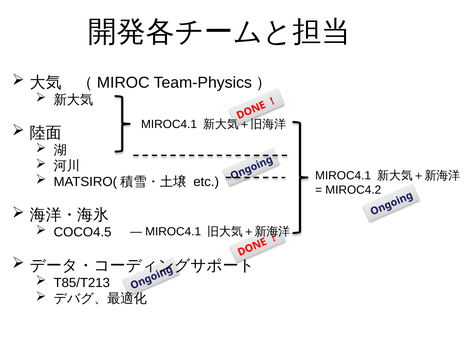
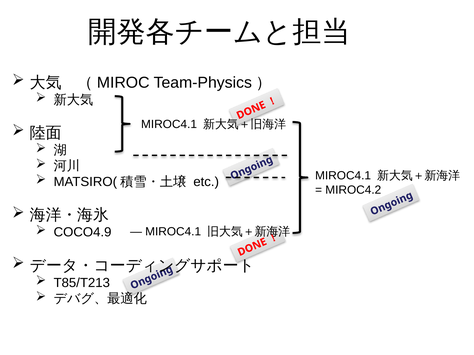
COCO4.5: COCO4.5 -> COCO4.9 (83, 233)
